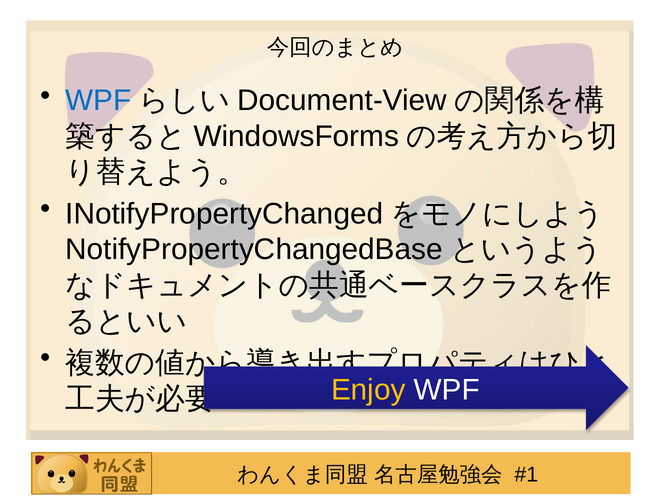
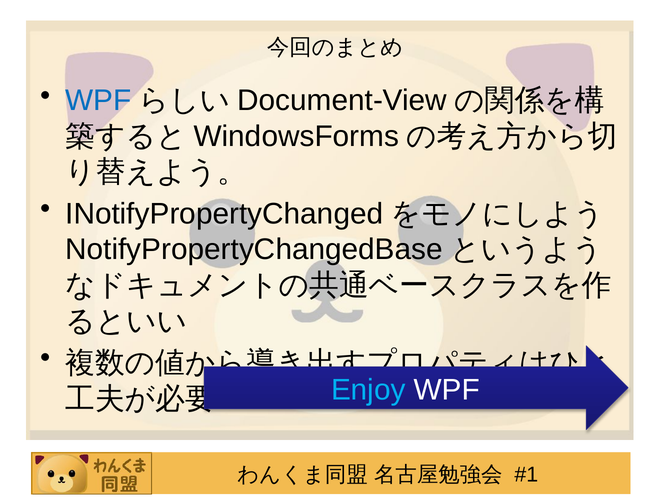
Enjoy colour: yellow -> light blue (368, 389)
